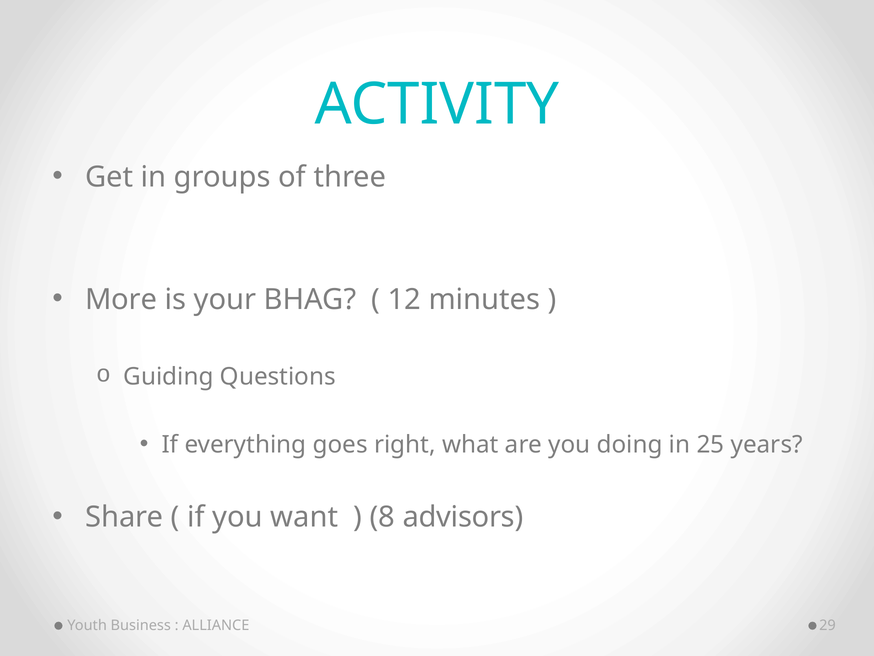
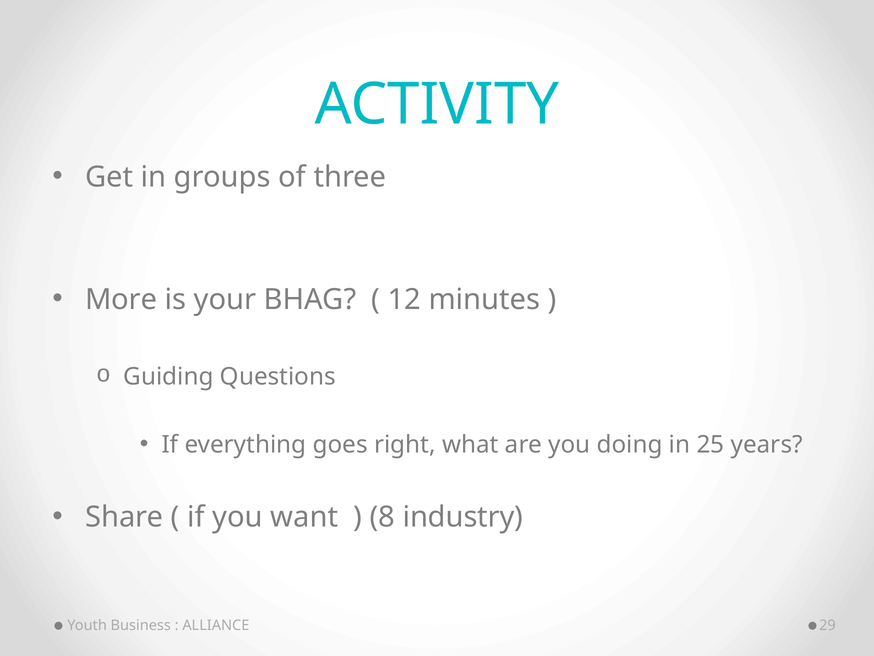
advisors: advisors -> industry (463, 517)
